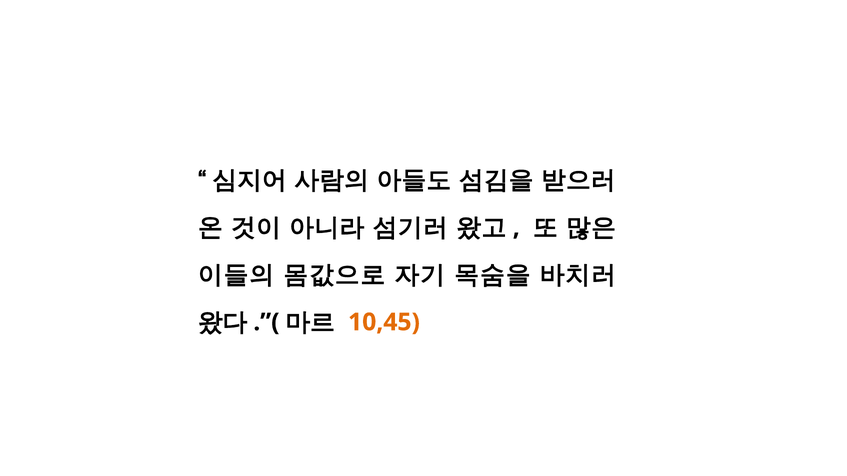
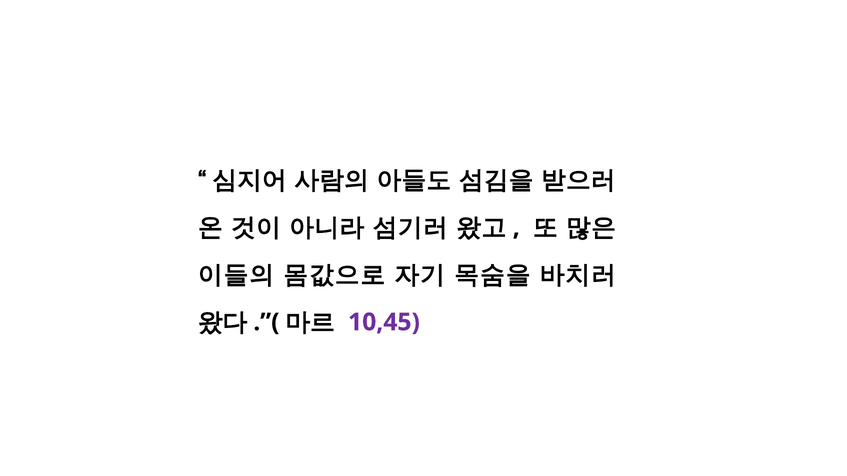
10,45 colour: orange -> purple (384, 322)
